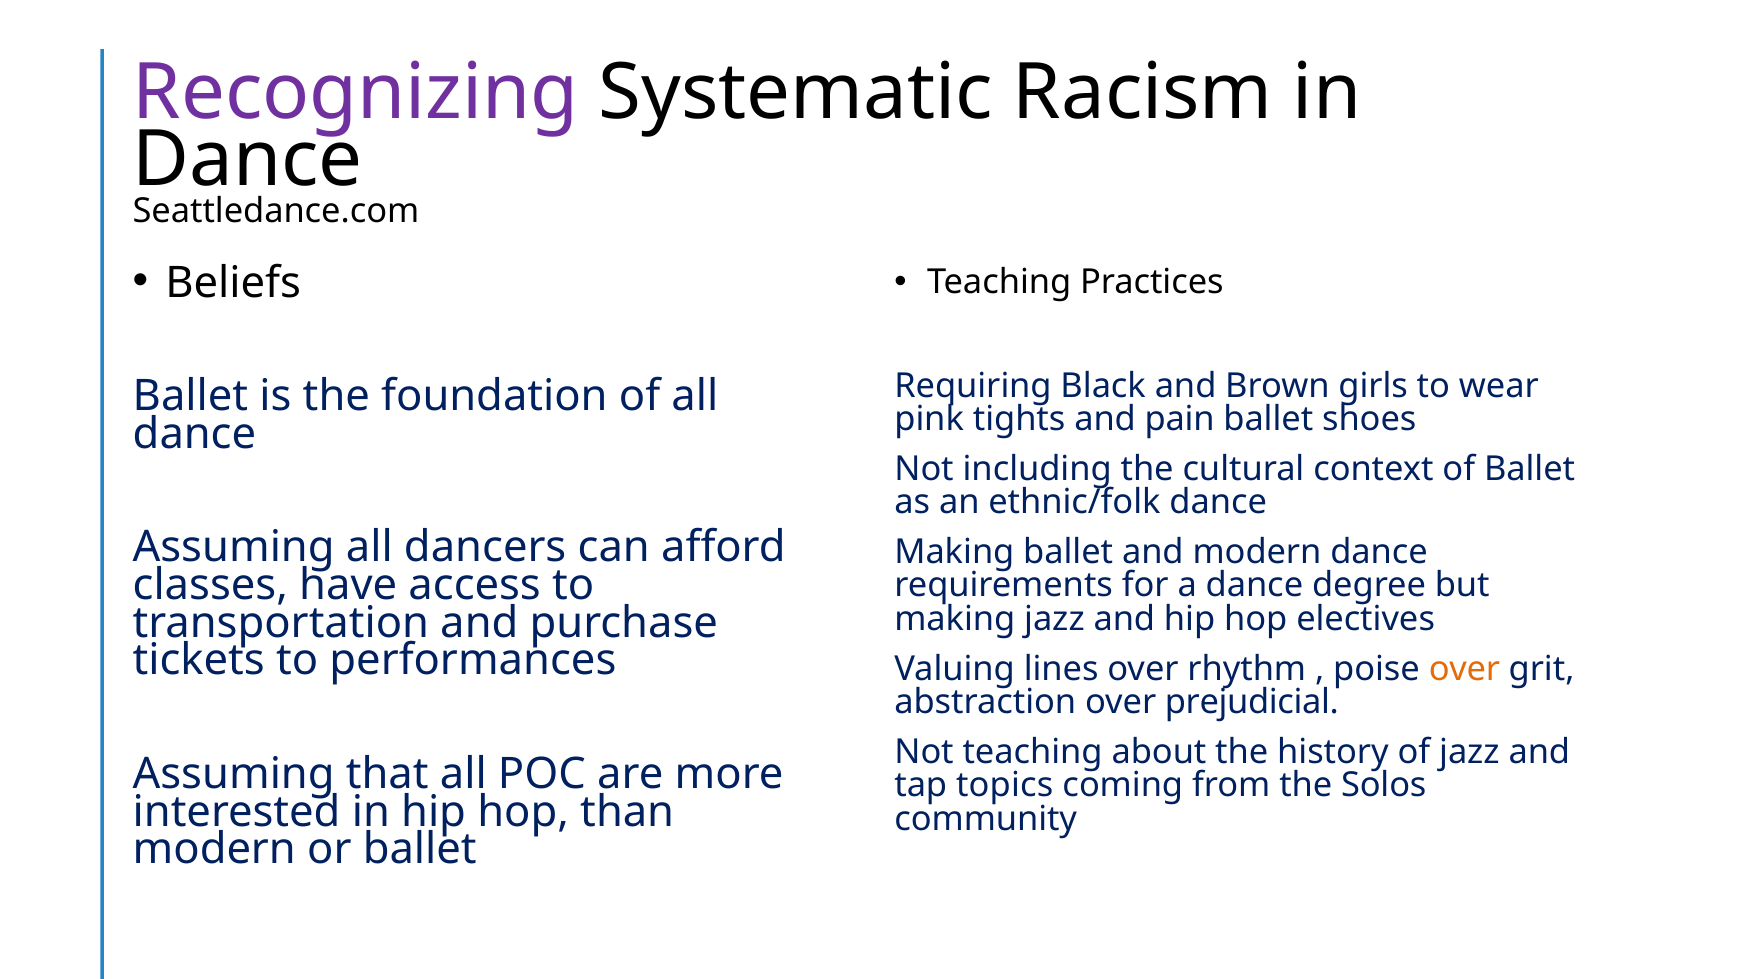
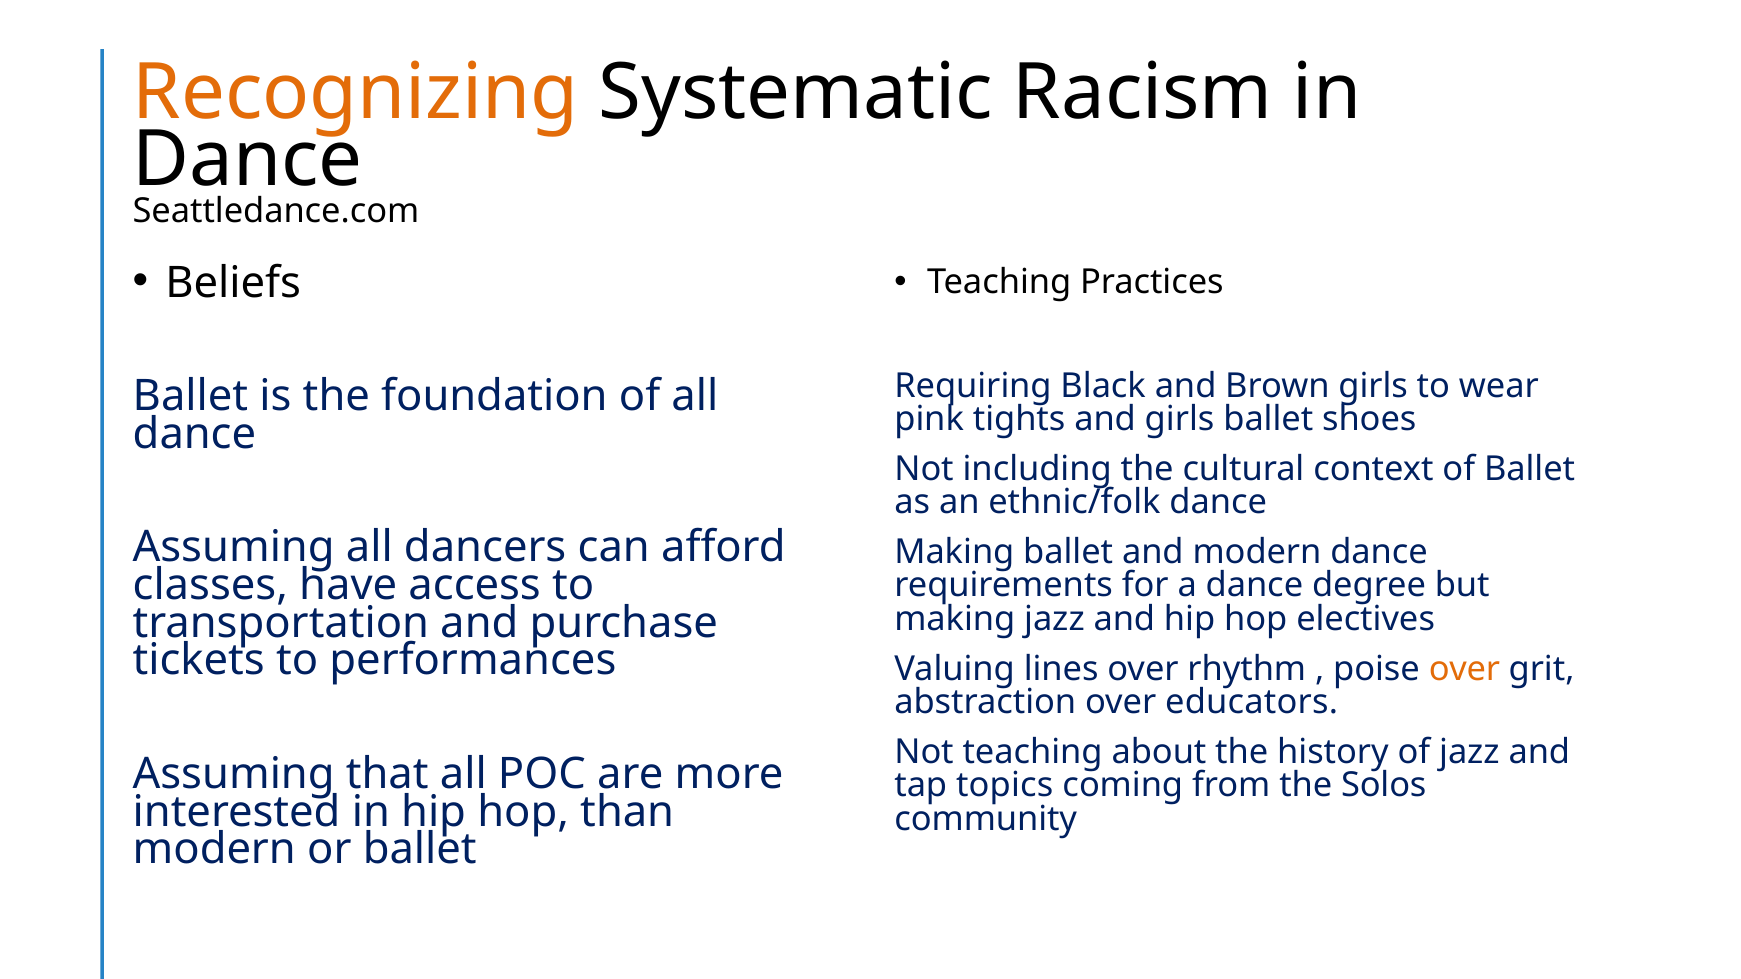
Recognizing colour: purple -> orange (356, 93)
and pain: pain -> girls (1180, 419)
prejudicial: prejudicial -> educators (1252, 702)
